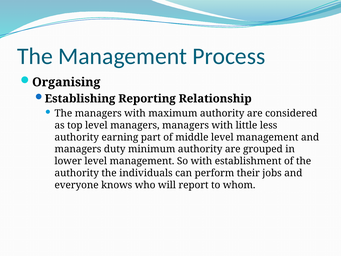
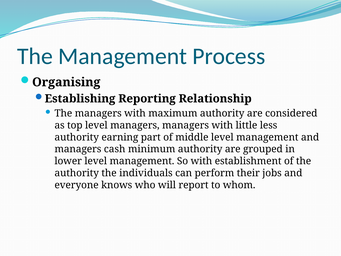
duty: duty -> cash (115, 149)
